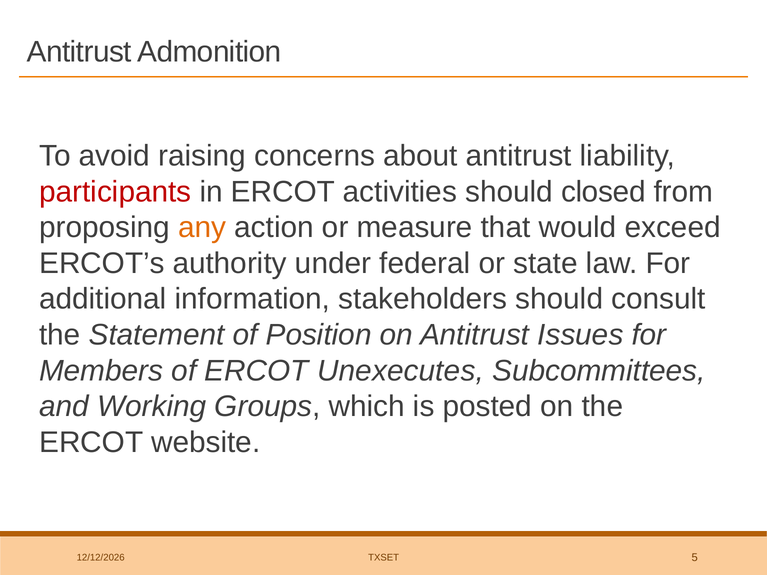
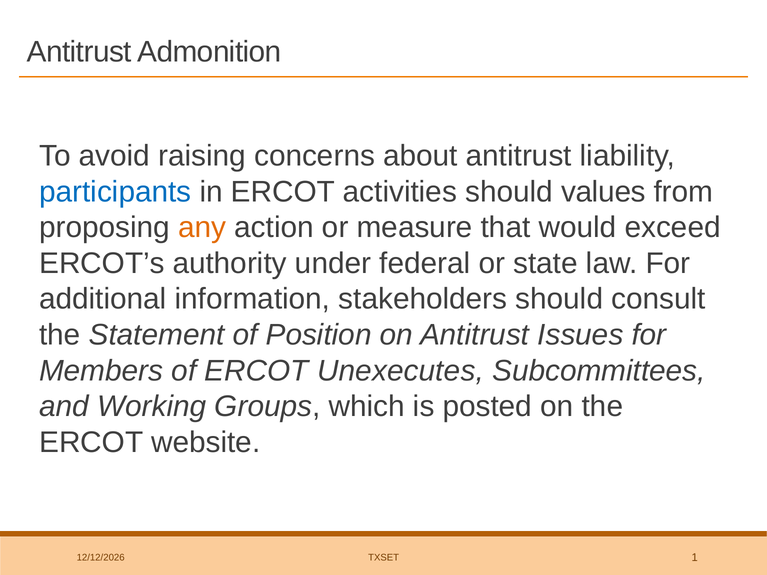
participants colour: red -> blue (115, 192)
closed: closed -> values (603, 192)
5: 5 -> 1 (695, 558)
